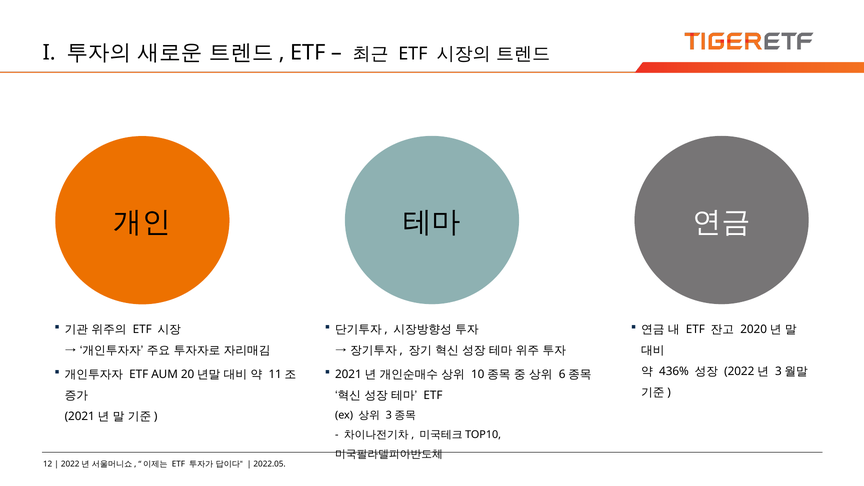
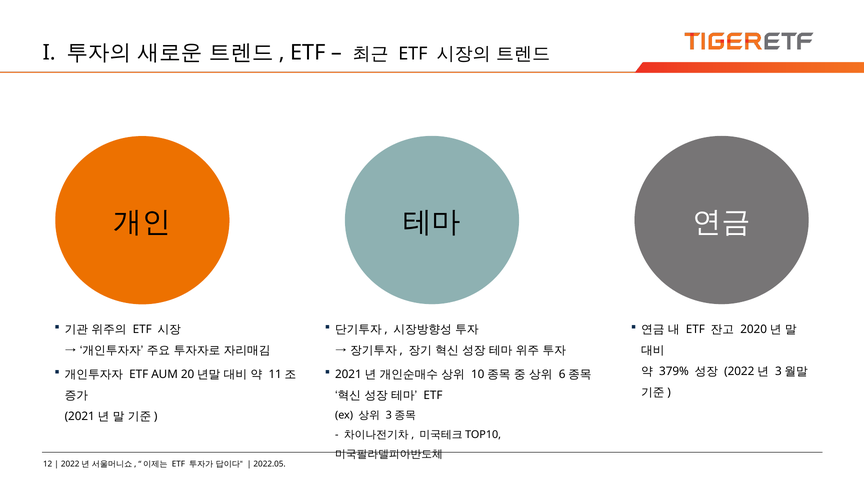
436%: 436% -> 379% (674, 371)
